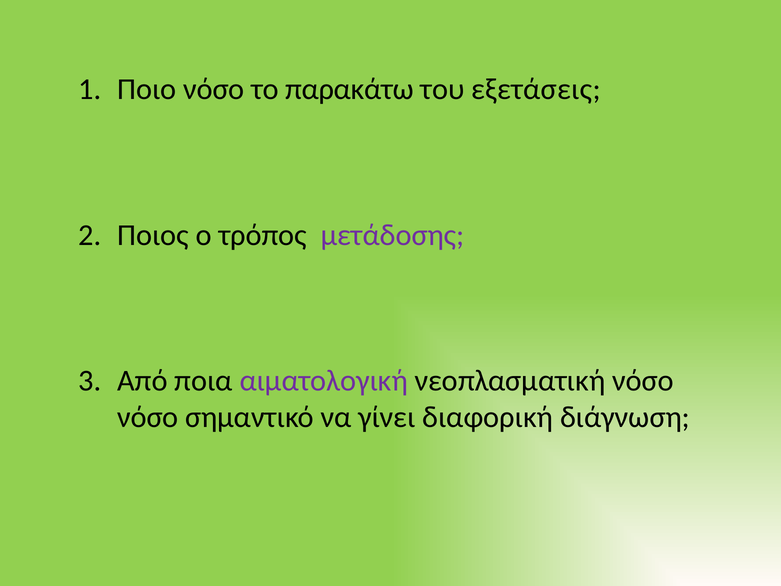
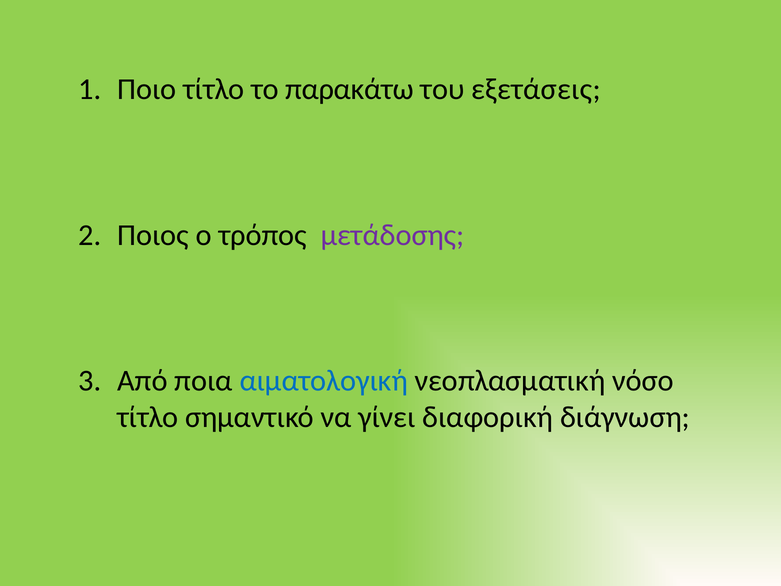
Ποιο νόσο: νόσο -> τίτλο (214, 89)
αιματολογική colour: purple -> blue (324, 381)
νόσο: νόσο -> τίτλο (148, 417)
